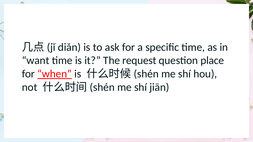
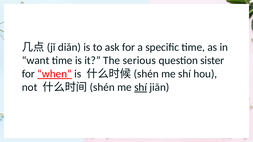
request: request -> serious (139, 61)
place: place -> sister (212, 61)
shí underline: none -> present (141, 87)
